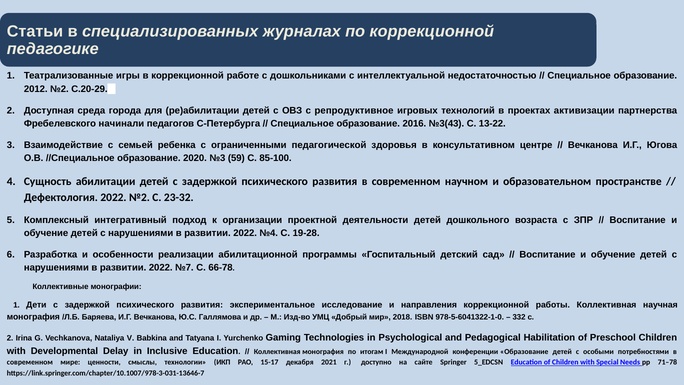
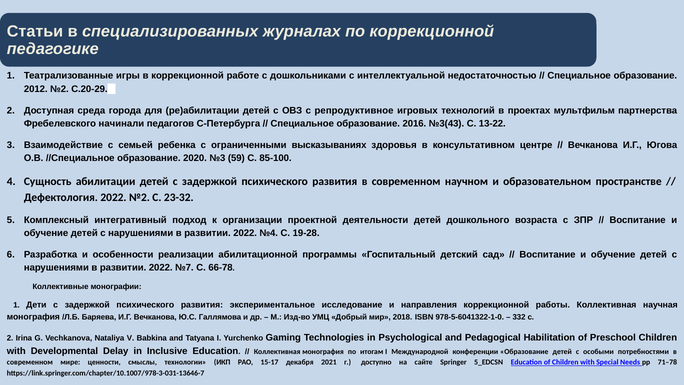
активизации: активизации -> мультфильм (584, 110)
педагогической: педагогической -> высказываниях (329, 145)
